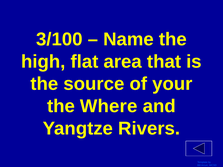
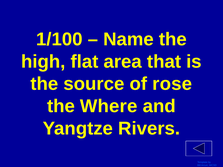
3/100: 3/100 -> 1/100 (59, 39)
your: your -> rose (172, 84)
